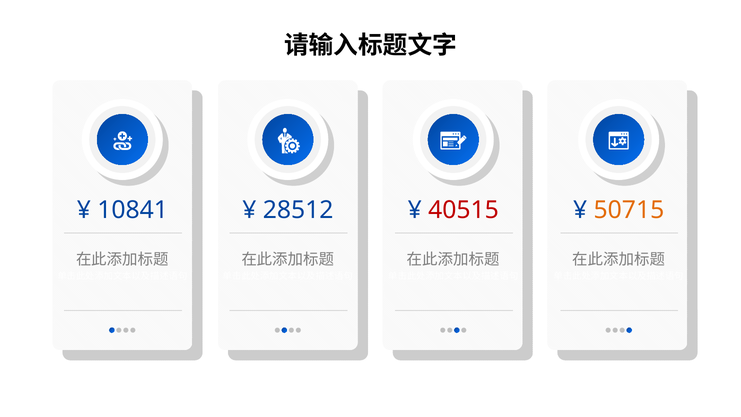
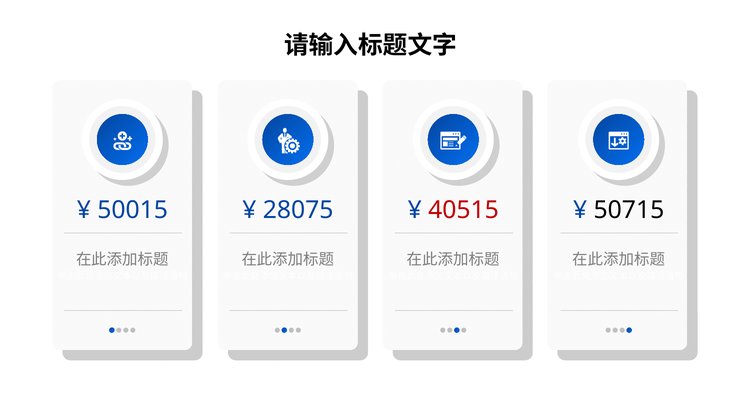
10841: 10841 -> 50015 (133, 210)
28512: 28512 -> 28075 (298, 210)
50715 colour: orange -> black (629, 210)
